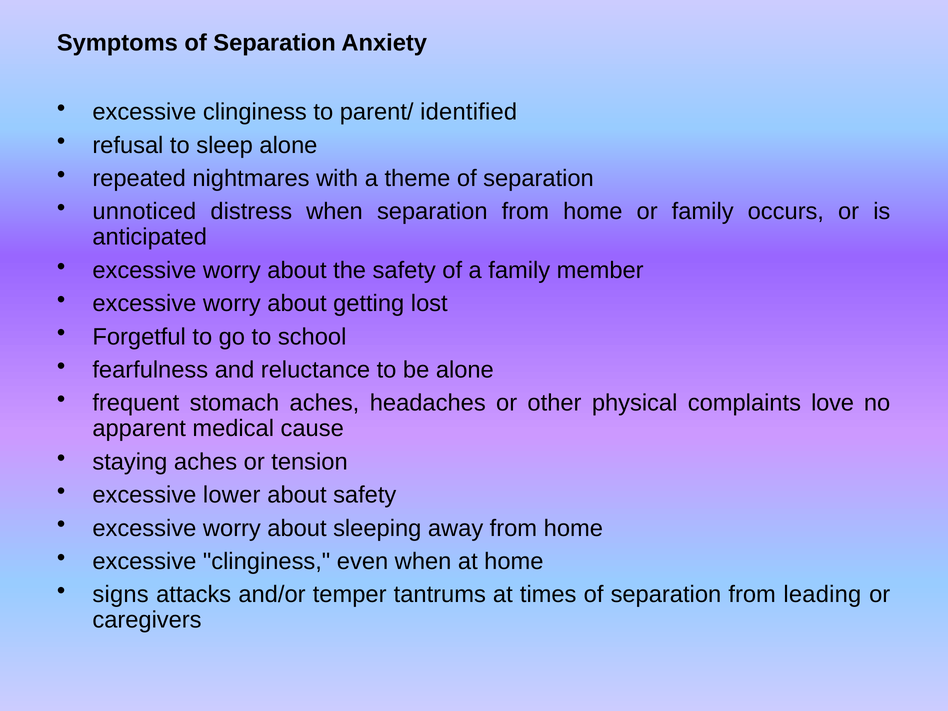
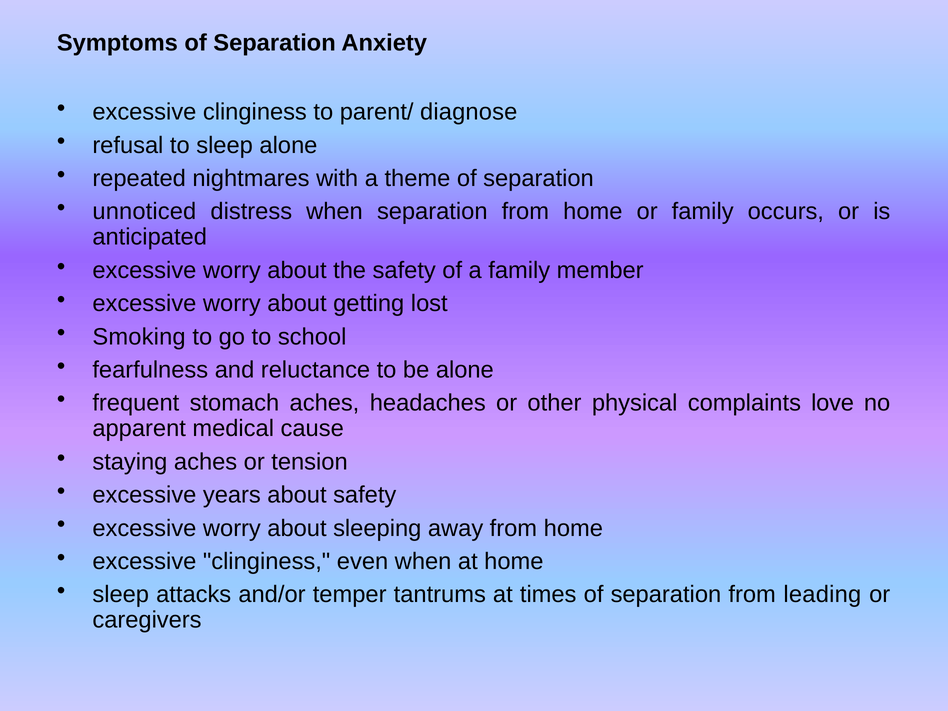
identified: identified -> diagnose (469, 112)
Forgetful: Forgetful -> Smoking (139, 337)
lower: lower -> years (232, 495)
signs: signs -> sleep (121, 595)
